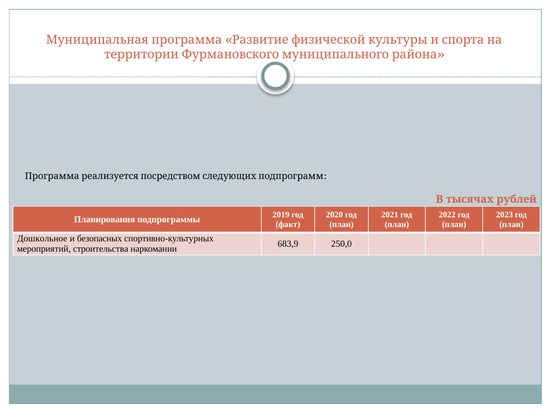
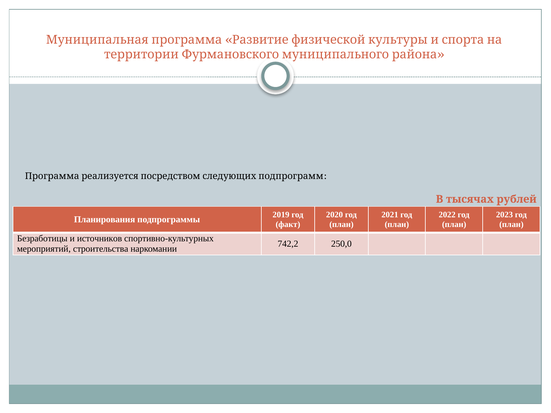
Дошкольное: Дошкольное -> Безработицы (42, 239)
безопасных: безопасных -> источников (100, 239)
683,9: 683,9 -> 742,2 (288, 244)
